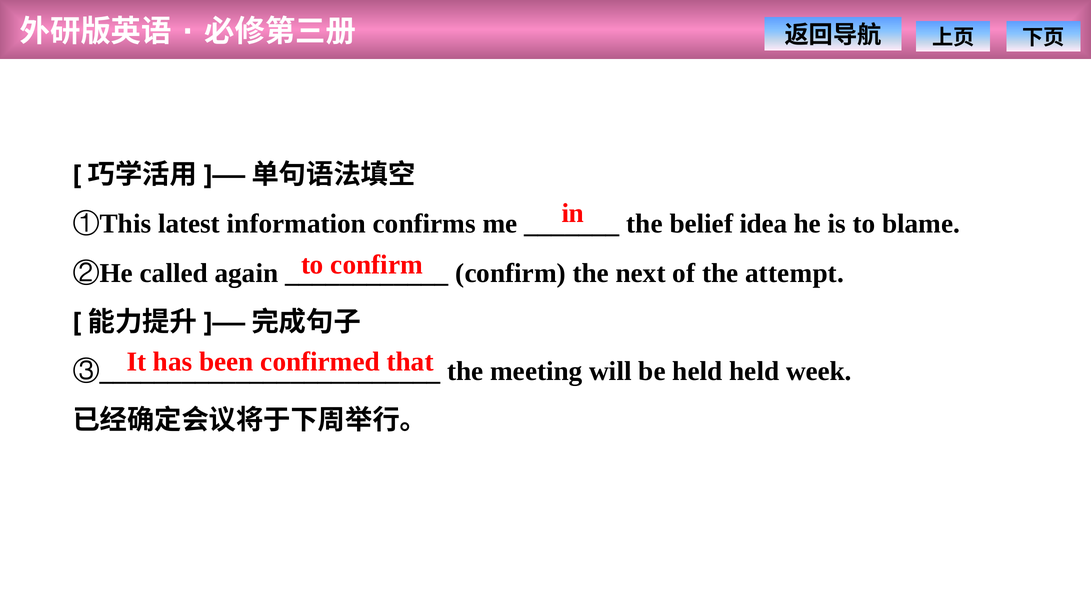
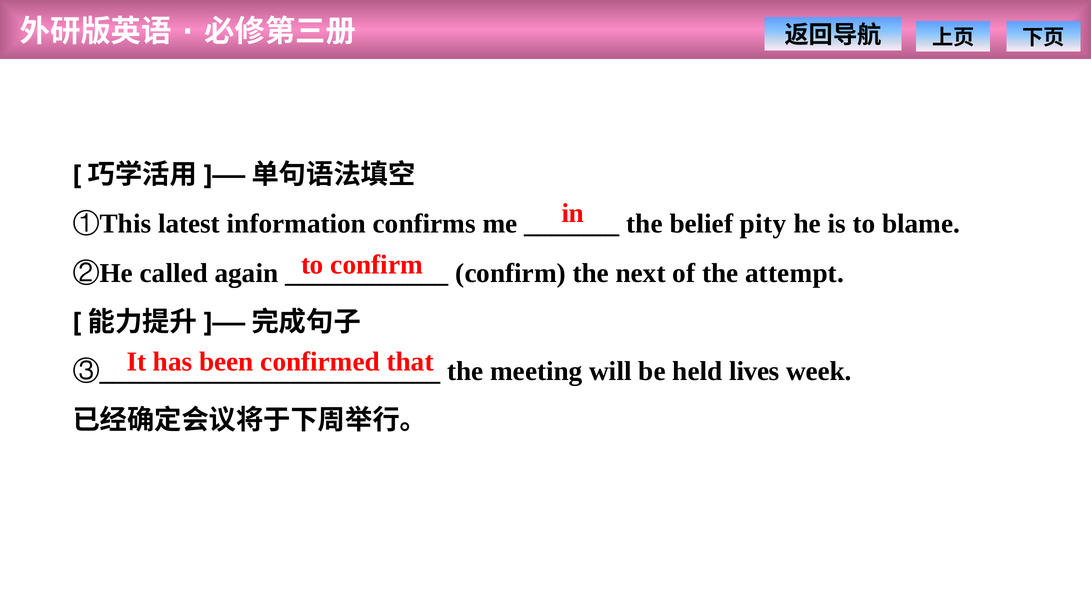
idea: idea -> pity (763, 224)
held held: held -> lives (754, 371)
